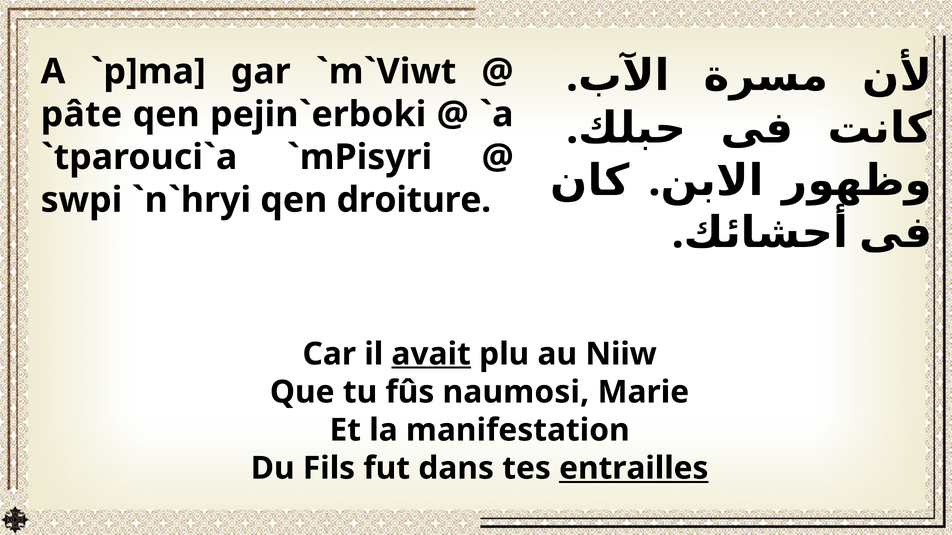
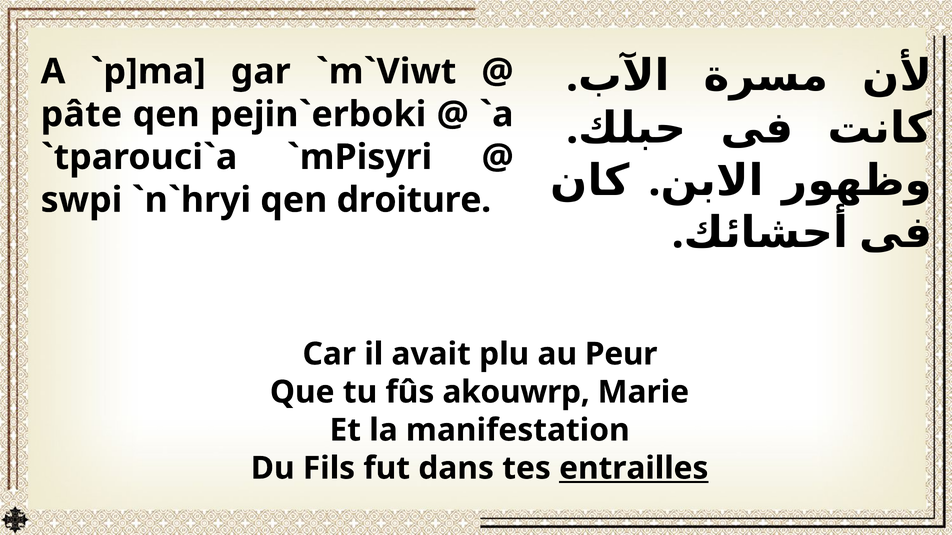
avait underline: present -> none (431, 354)
Niiw: Niiw -> Peur (621, 354)
naumosi: naumosi -> akouwrp (516, 392)
